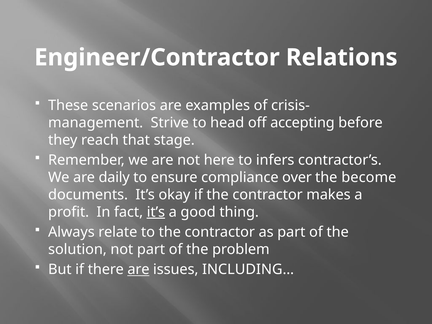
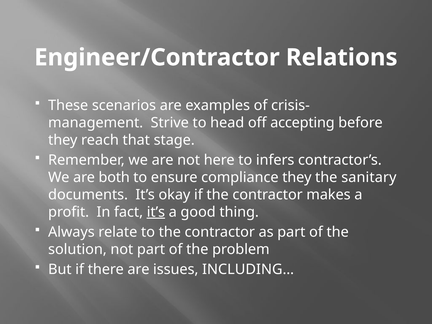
daily: daily -> both (114, 177)
compliance over: over -> they (297, 177)
become: become -> sanitary (369, 177)
are underline: present -> none (138, 270)
